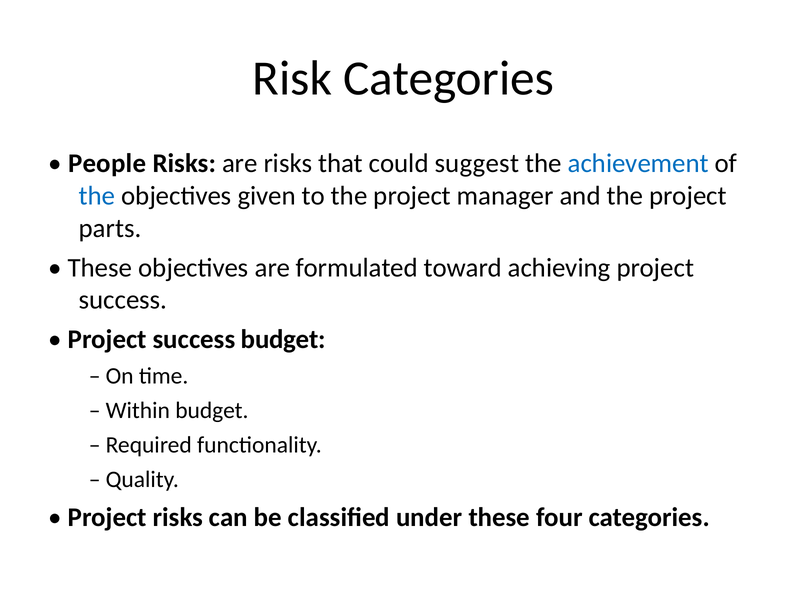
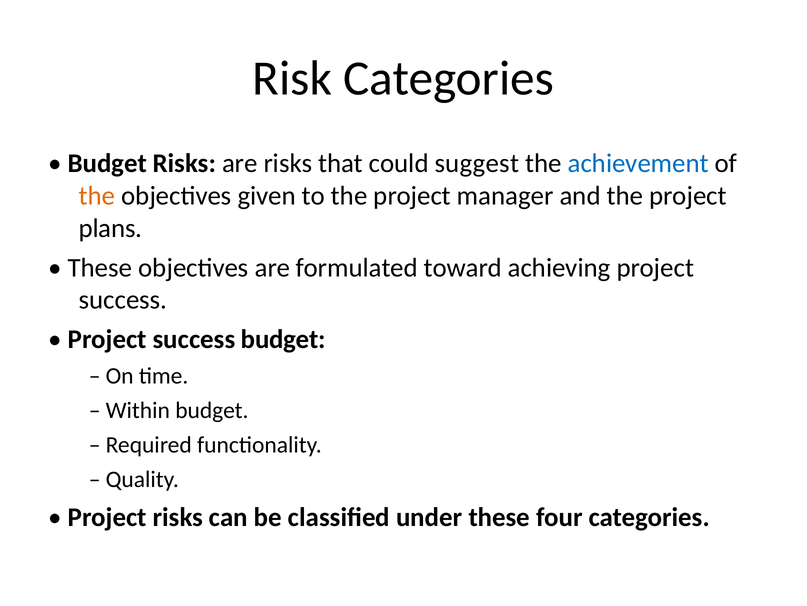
People: People -> Budget (107, 163)
the colour: blue -> orange (97, 196)
parts: parts -> plans (110, 228)
